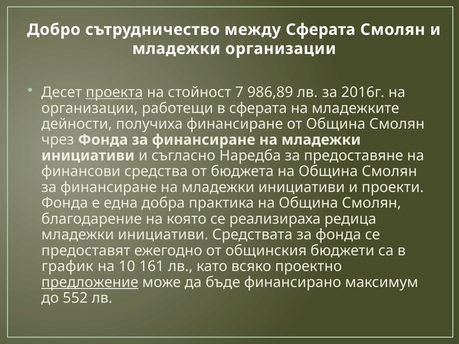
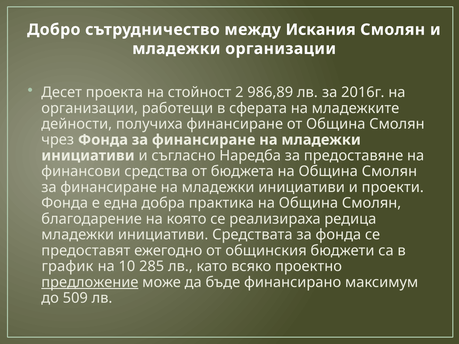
между Сферата: Сферата -> Искания (321, 30)
проекта underline: present -> none (114, 92)
7: 7 -> 2 (239, 92)
161: 161 -> 285 (152, 267)
552: 552 -> 509 (75, 298)
